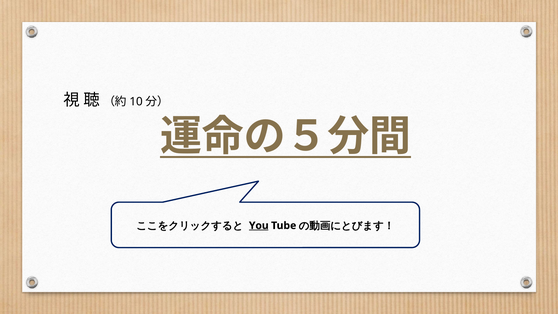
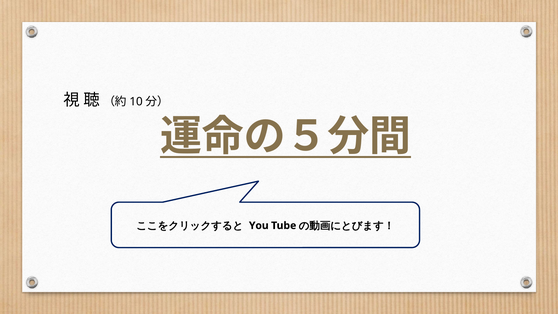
You underline: present -> none (259, 226)
